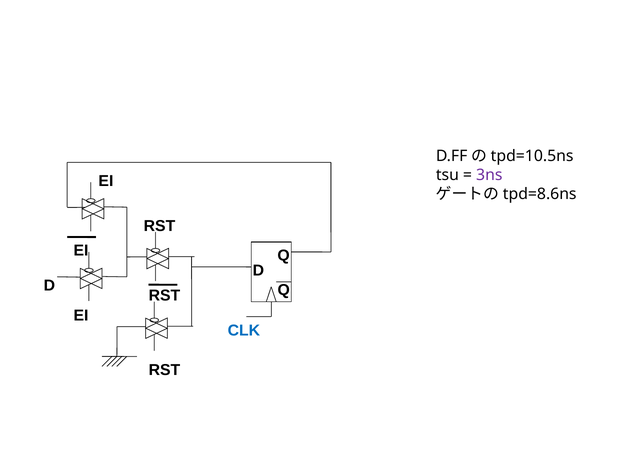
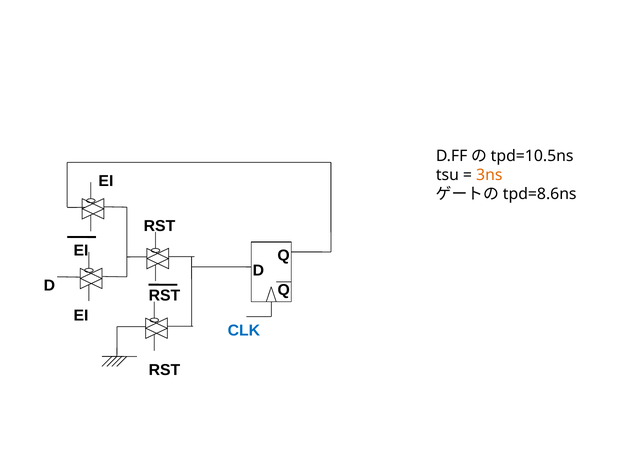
3ns colour: purple -> orange (489, 175)
